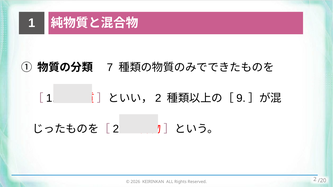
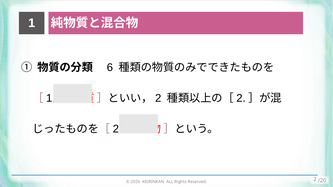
7: 7 -> 6 (110, 68)
9: 9 -> 2 (241, 98)
